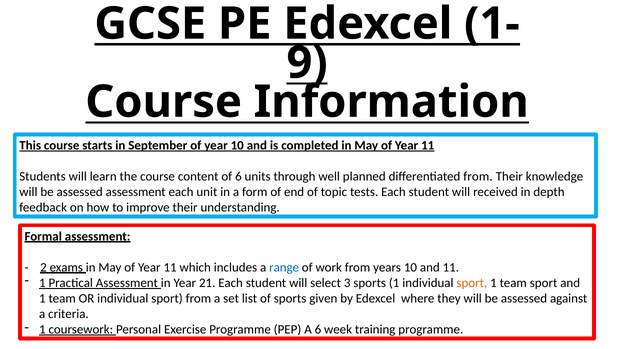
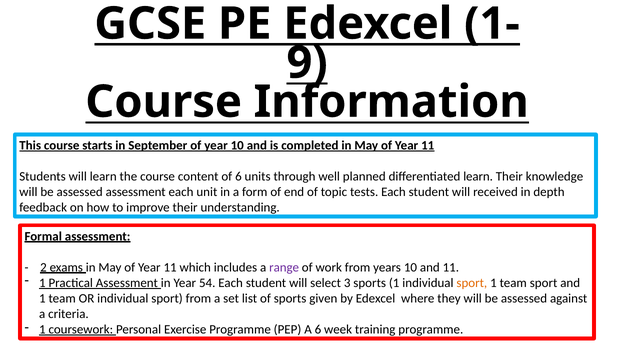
differentiated from: from -> learn (478, 177)
range colour: blue -> purple (284, 268)
21: 21 -> 54 (207, 283)
